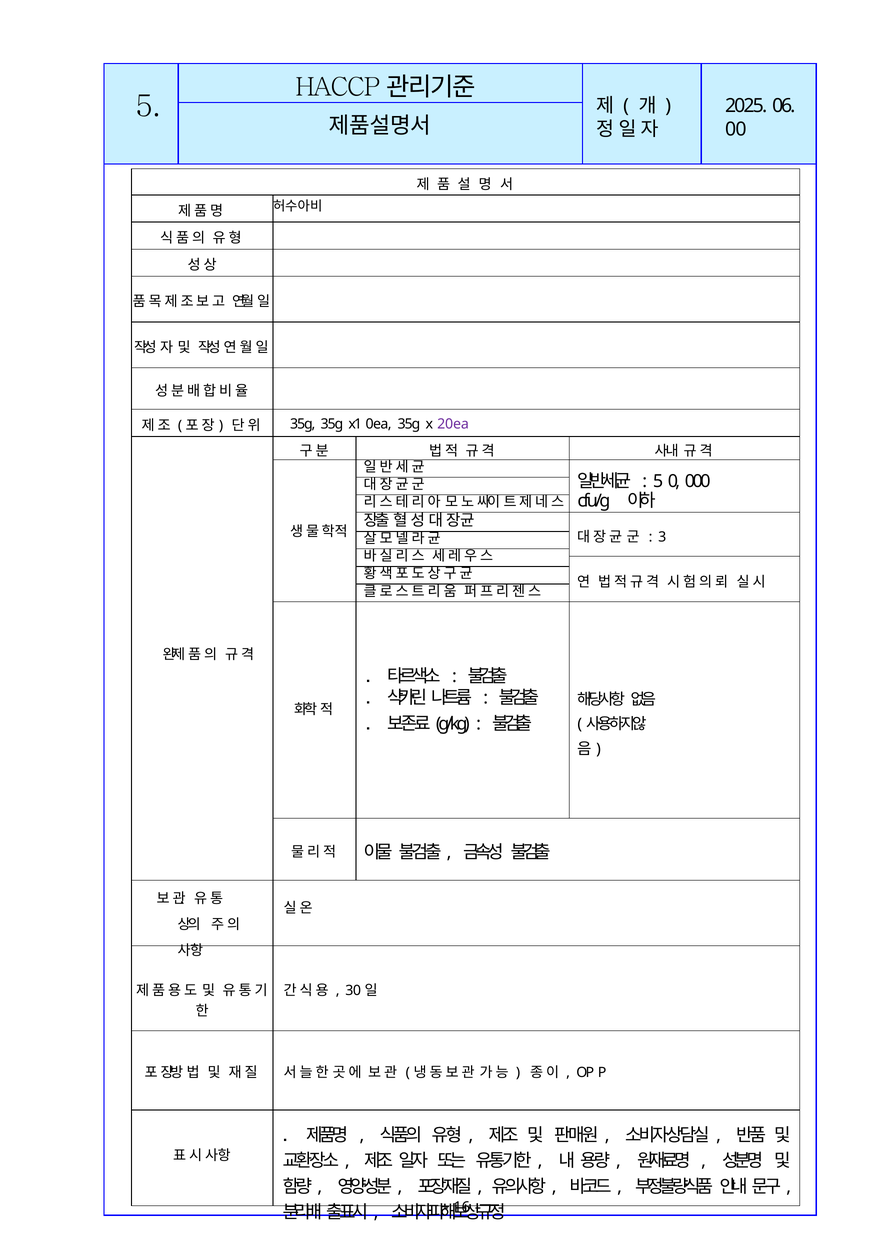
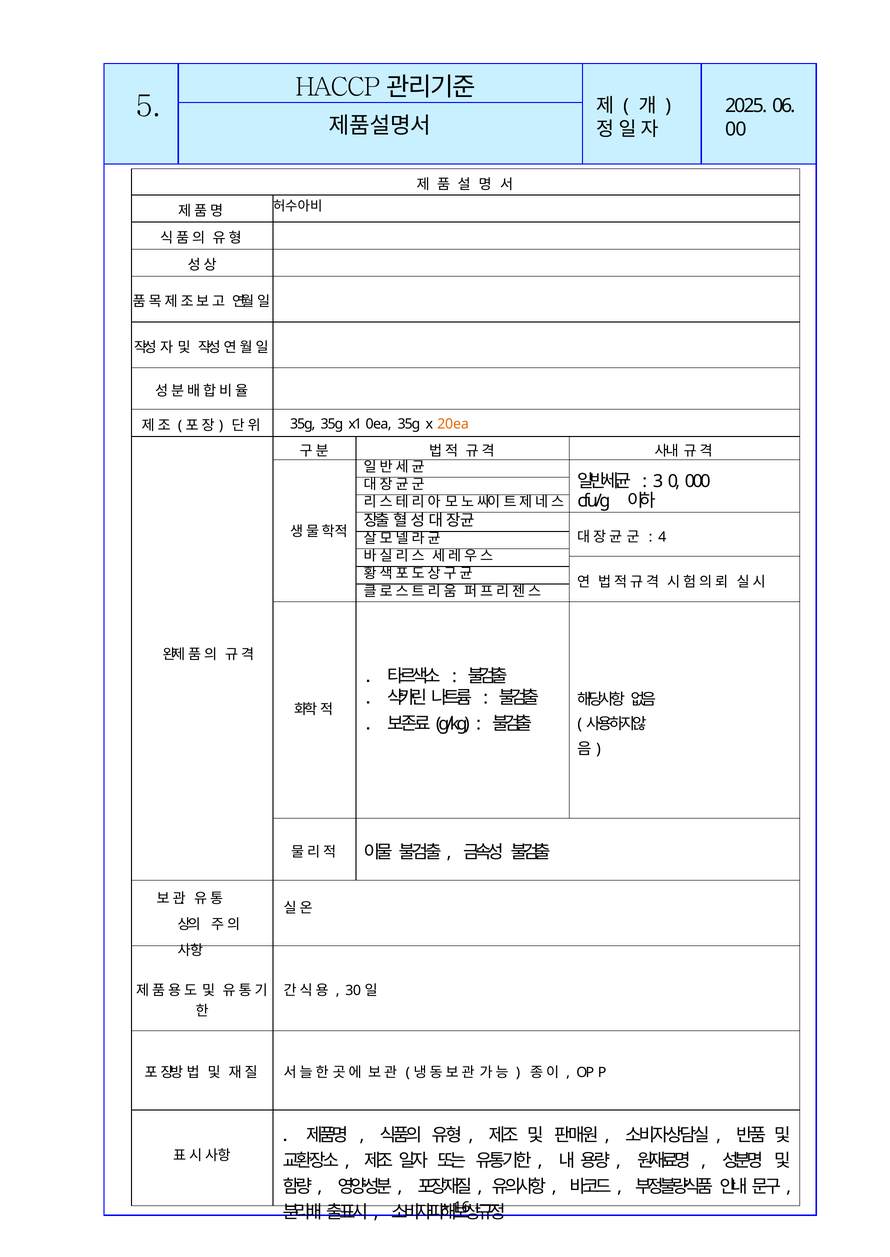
20ea colour: purple -> orange (453, 424)
5: 5 -> 3 (658, 482)
3: 3 -> 4 (662, 538)
